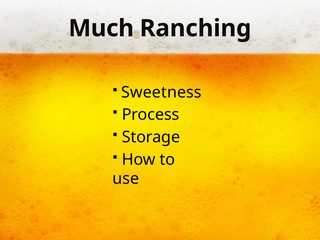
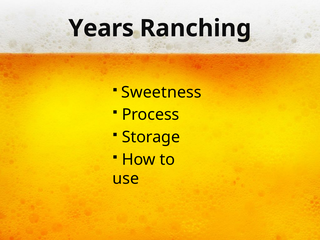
Much: Much -> Years (101, 28)
